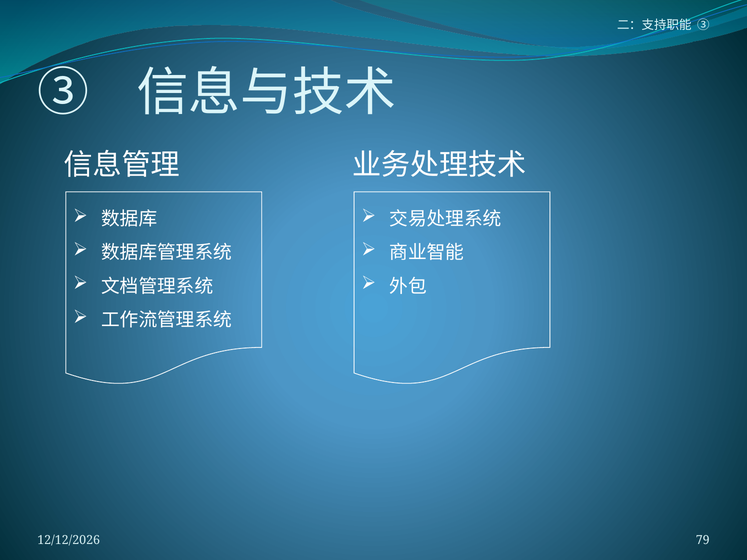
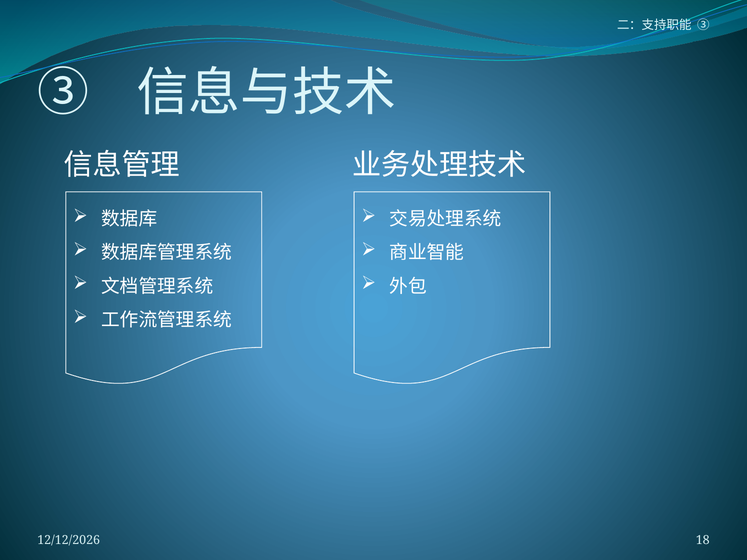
79: 79 -> 18 (703, 540)
